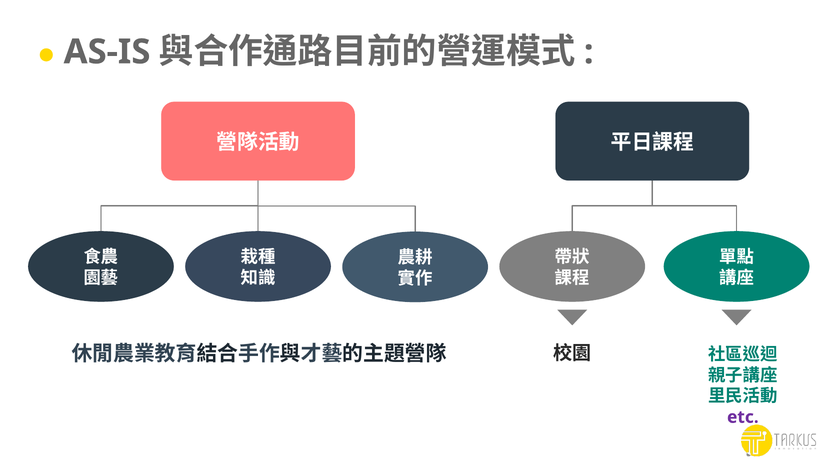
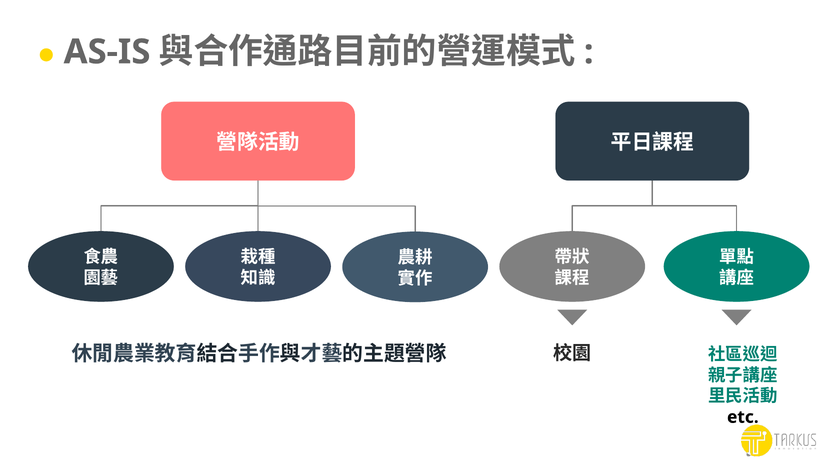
etc colour: purple -> black (743, 417)
